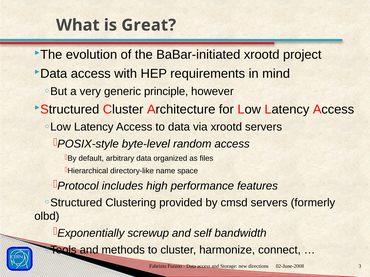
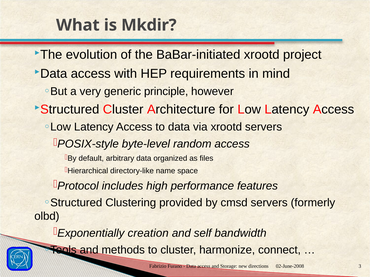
Great: Great -> Mkdir (149, 25)
screwup: screwup -> creation (148, 233)
